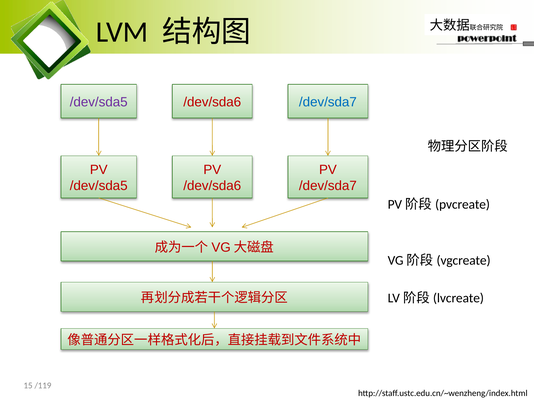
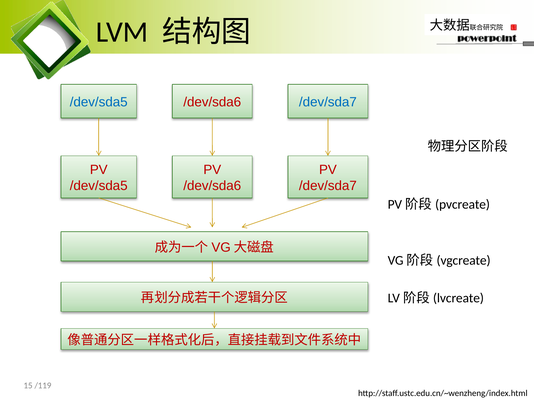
/dev/sda5 colour: purple -> blue (99, 102)
